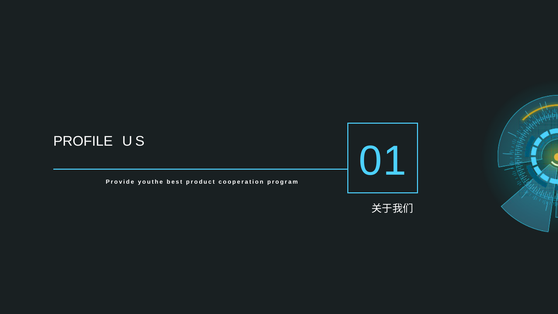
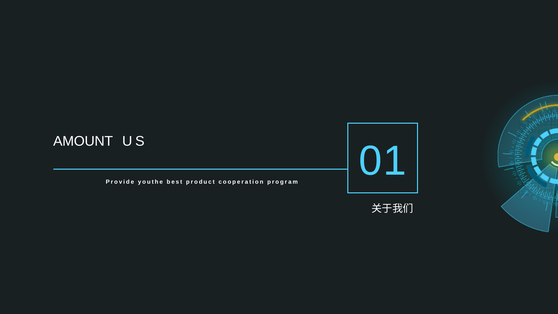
PROFILE: PROFILE -> AMOUNT (83, 141)
